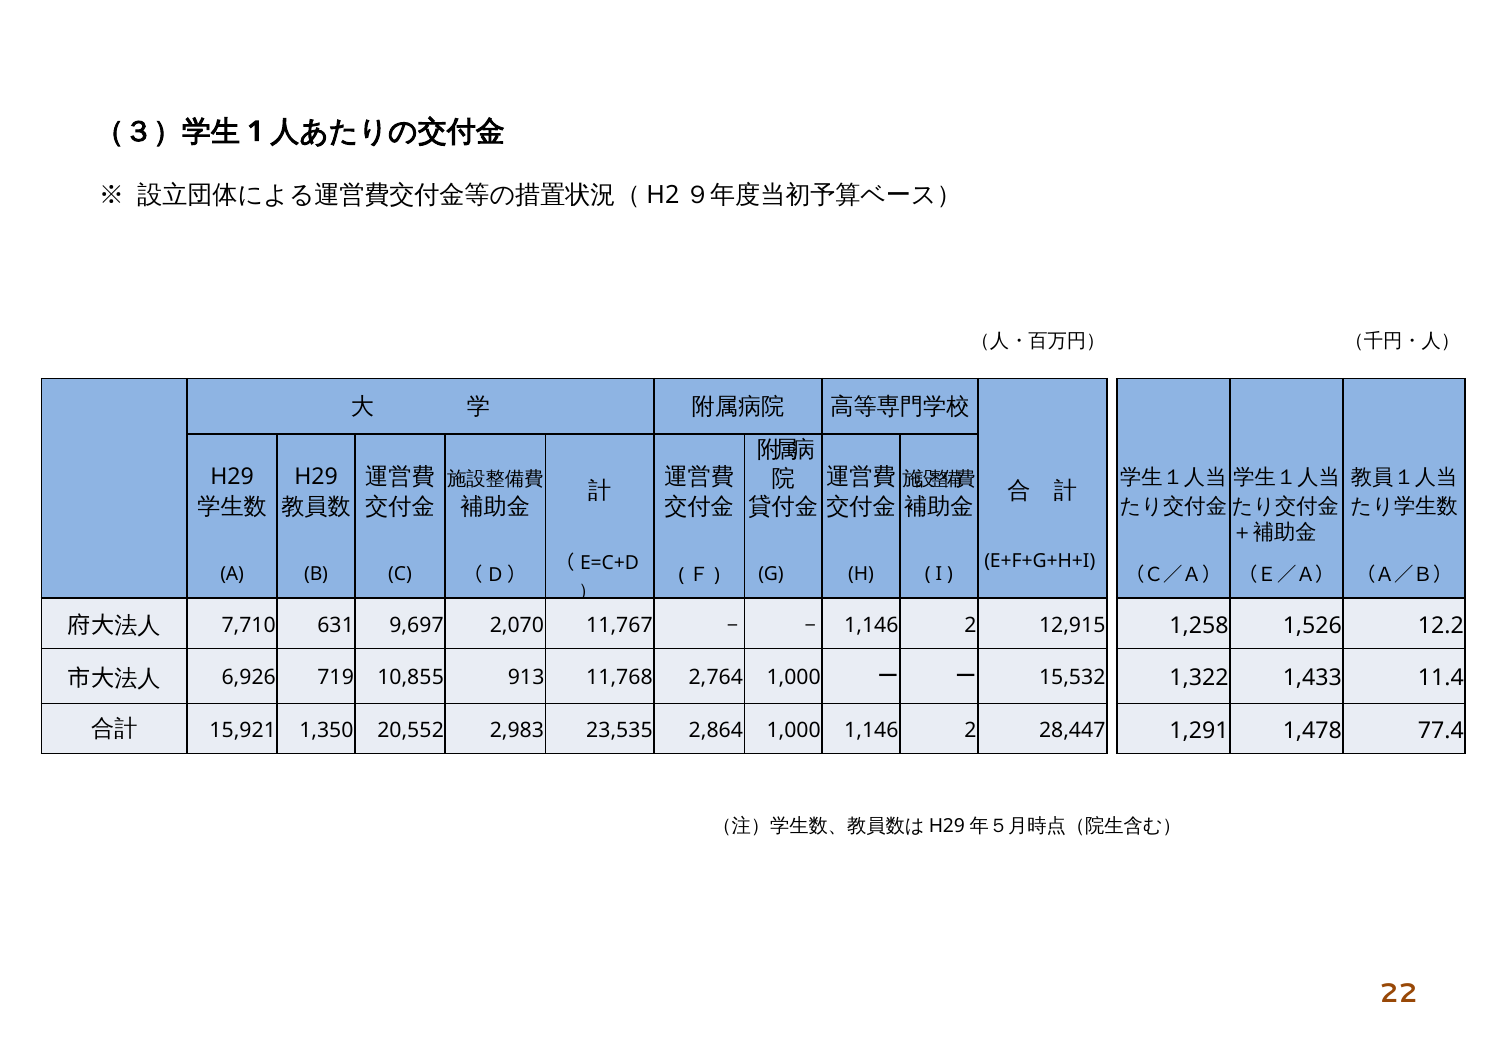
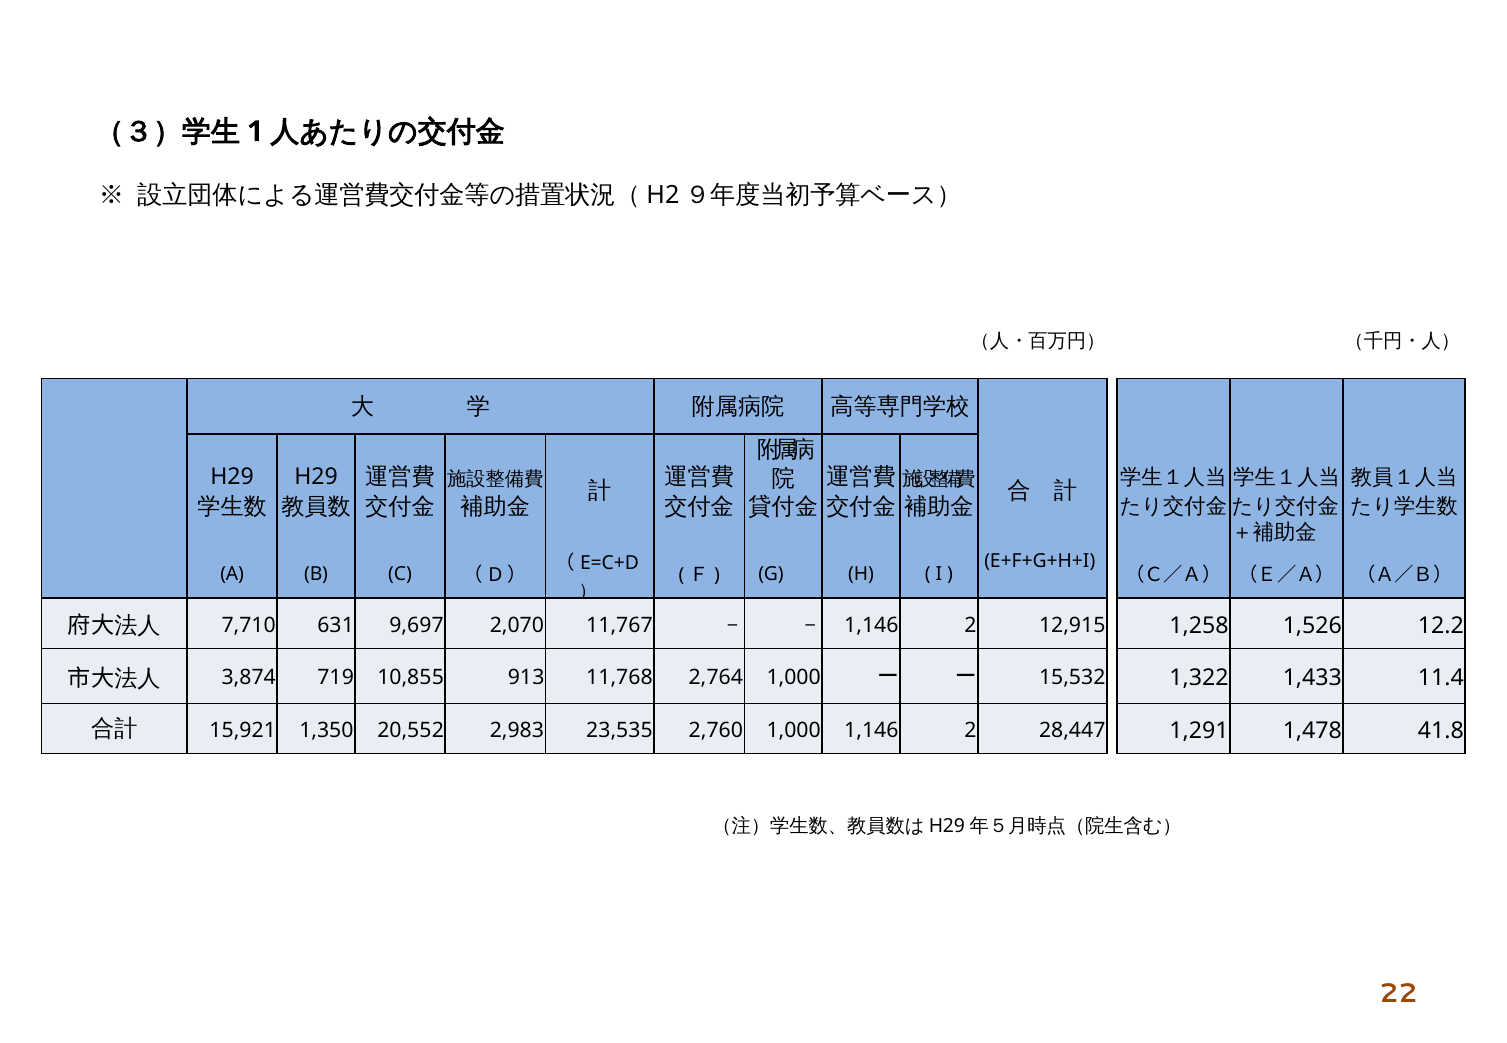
6,926: 6,926 -> 3,874 (249, 678)
2,864: 2,864 -> 2,760 (716, 730)
77.4: 77.4 -> 41.8 (1441, 731)
